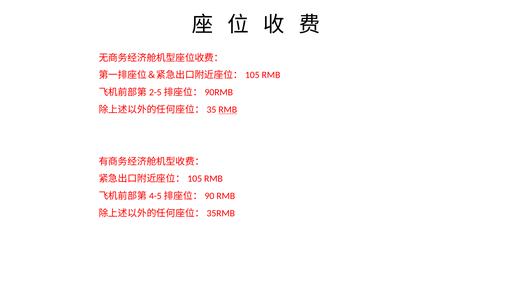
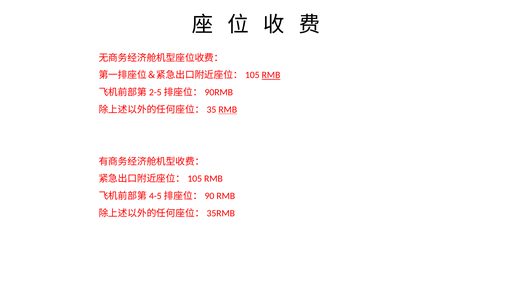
RMB underline: none -> present (271, 75)
